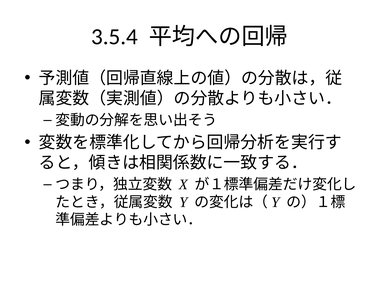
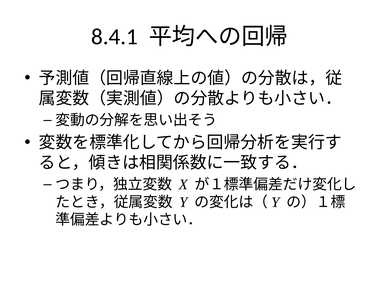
3.5.4: 3.5.4 -> 8.4.1 (114, 37)
